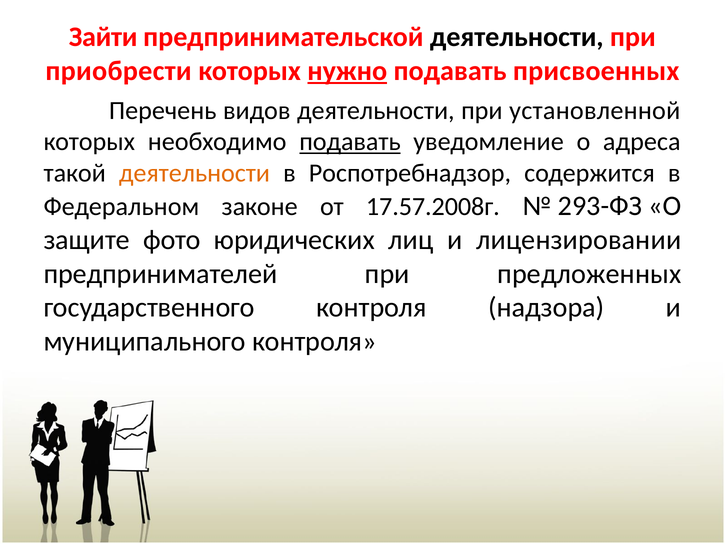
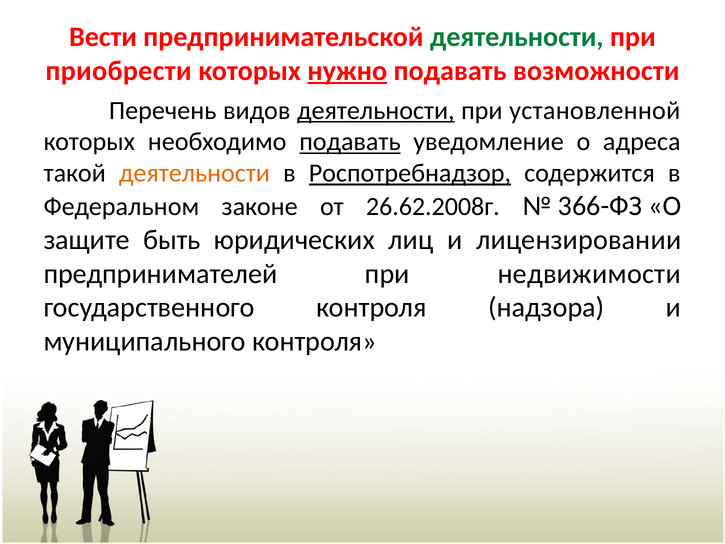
Зайти: Зайти -> Вести (103, 37)
деятельности colour: black -> green (517, 37)
присвоенных: присвоенных -> возможности (596, 71)
деятельности underline: none -> present (376, 110)
Роспотребнадзор underline: none -> present (410, 173)
17.57.2008г: 17.57.2008г -> 26.62.2008г (433, 207)
293-ФЗ: 293-ФЗ -> 366-ФЗ (600, 206)
фото: фото -> быть (172, 240)
предложенных: предложенных -> недвижимости (589, 274)
